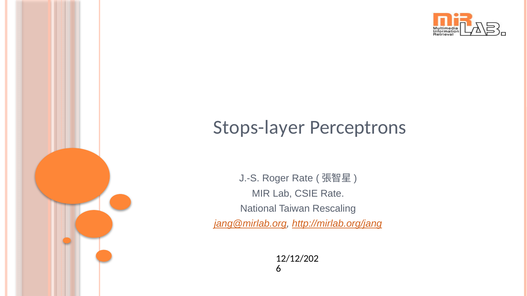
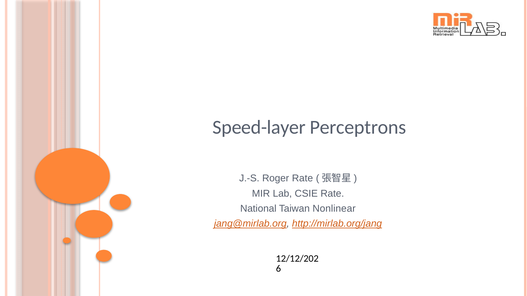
Stops-layer: Stops-layer -> Speed-layer (259, 127)
Rescaling: Rescaling -> Nonlinear (334, 209)
